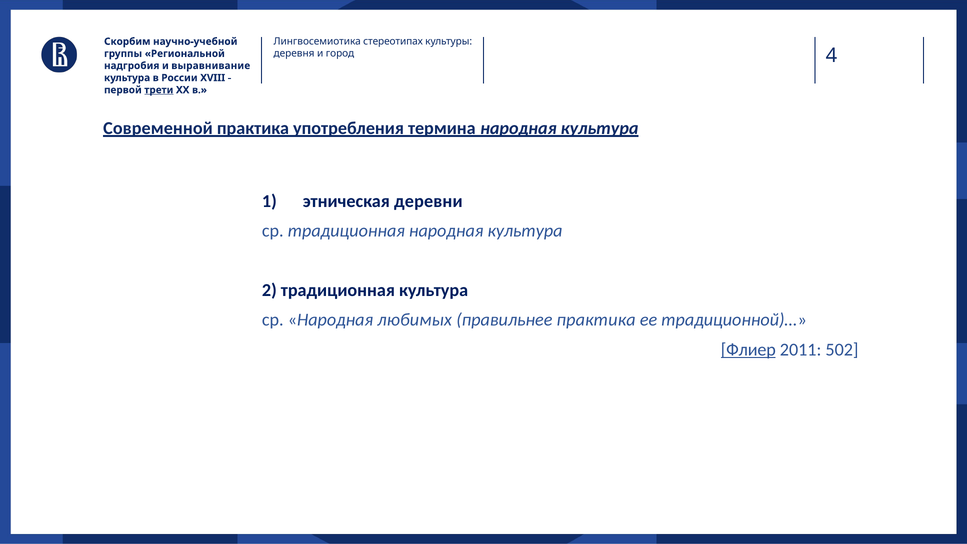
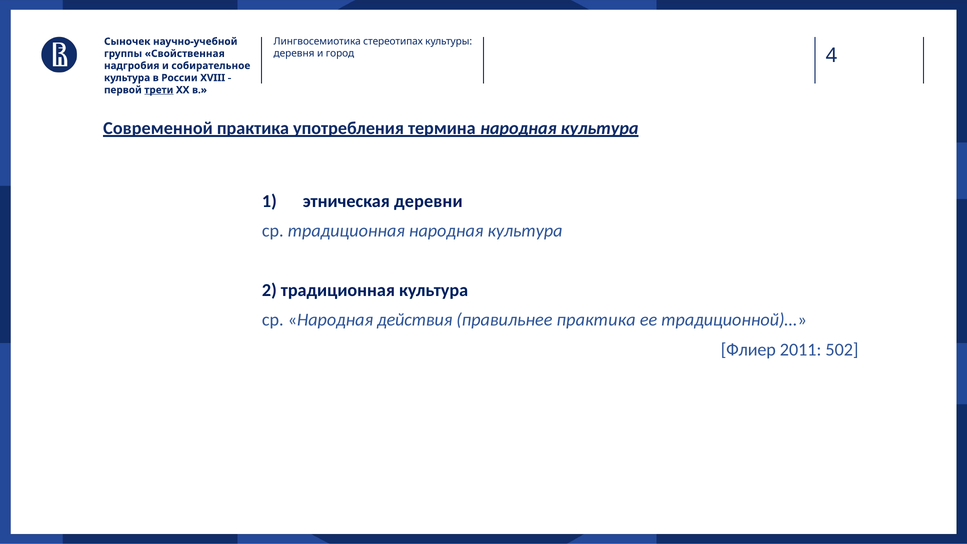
Скорбим: Скорбим -> Сыночек (127, 42)
Региональной: Региональной -> Свойственная (185, 54)
выравнивание: выравнивание -> собирательное (211, 66)
любимых: любимых -> действия (415, 320)
Флиер underline: present -> none (748, 350)
